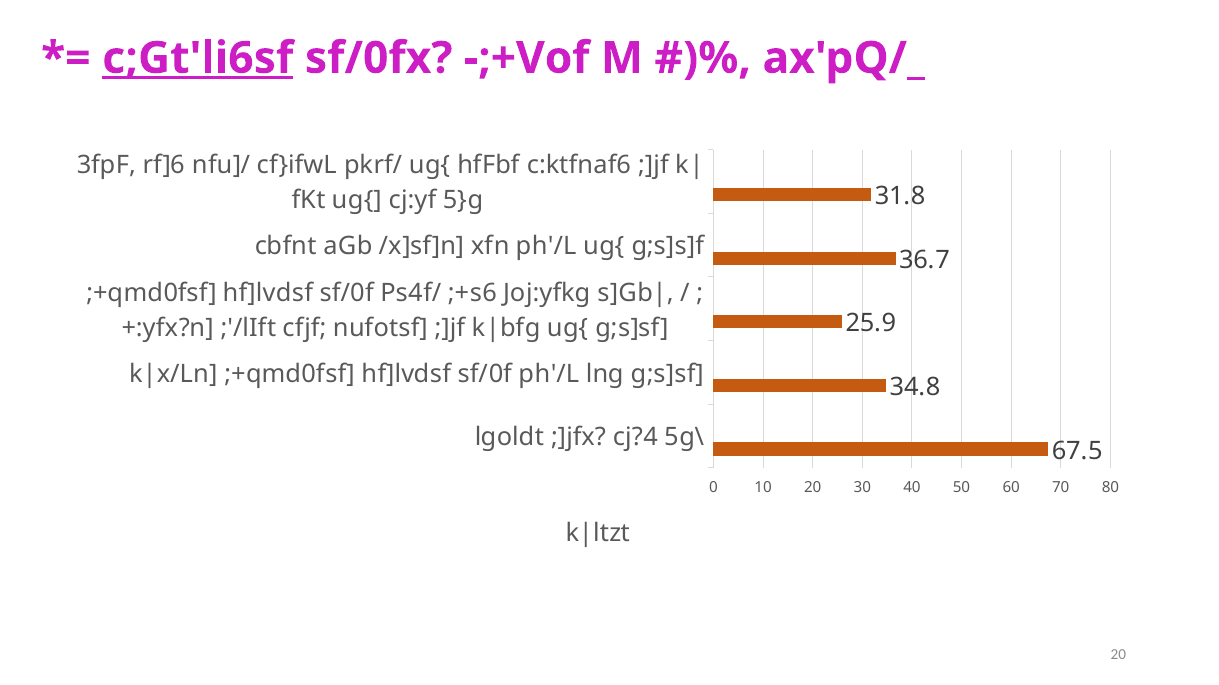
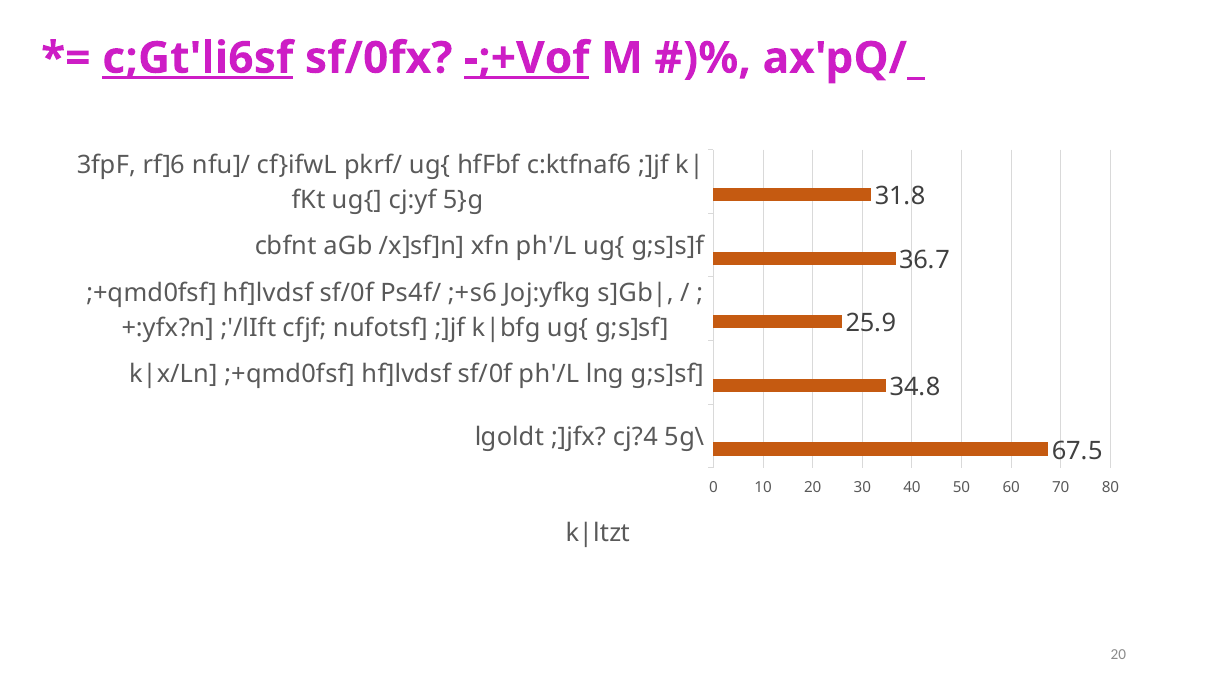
-;+Vof underline: none -> present (527, 58)
